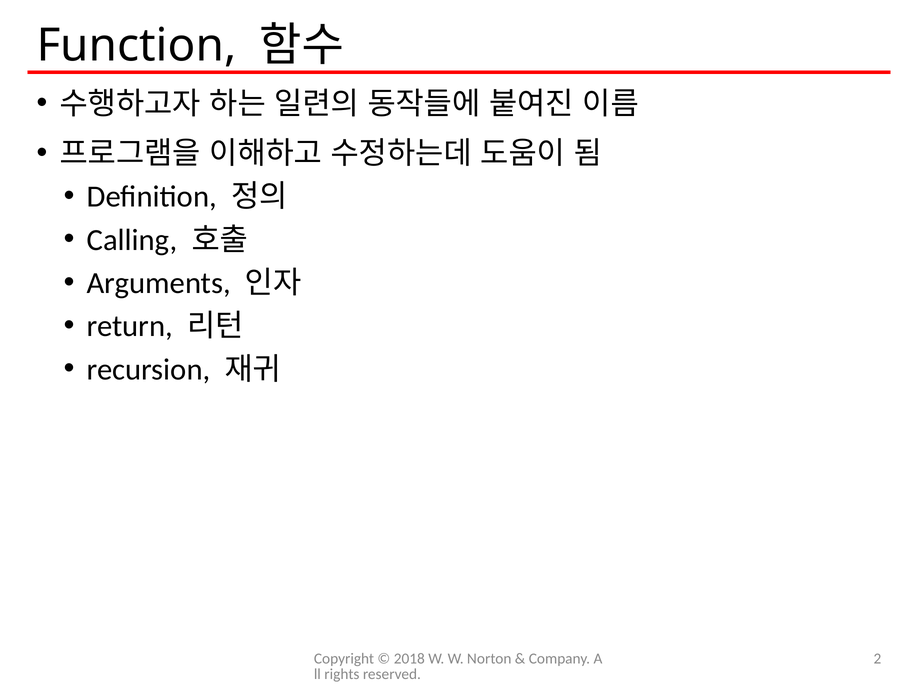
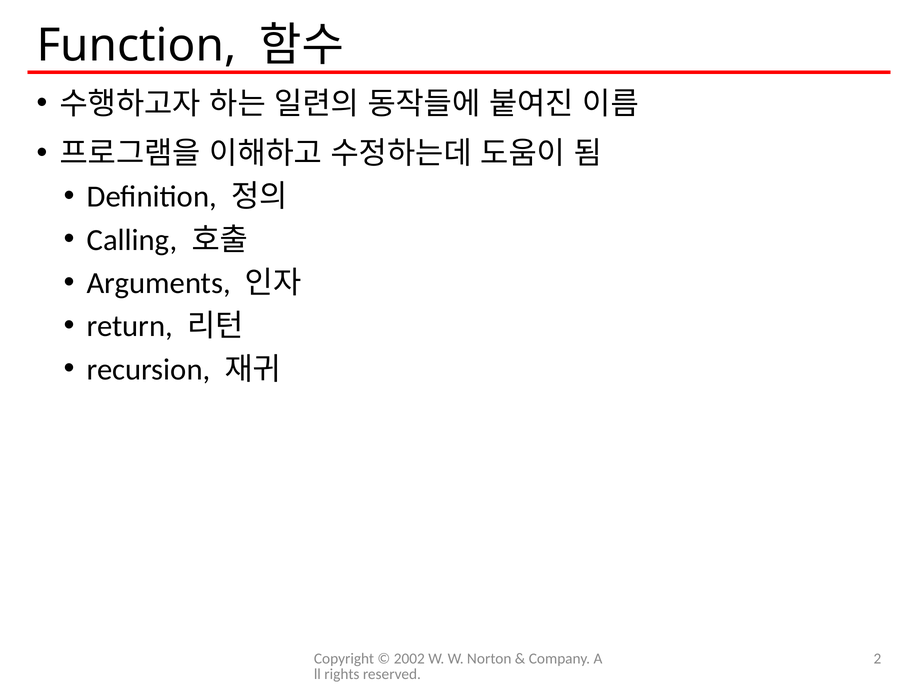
2018: 2018 -> 2002 (409, 659)
